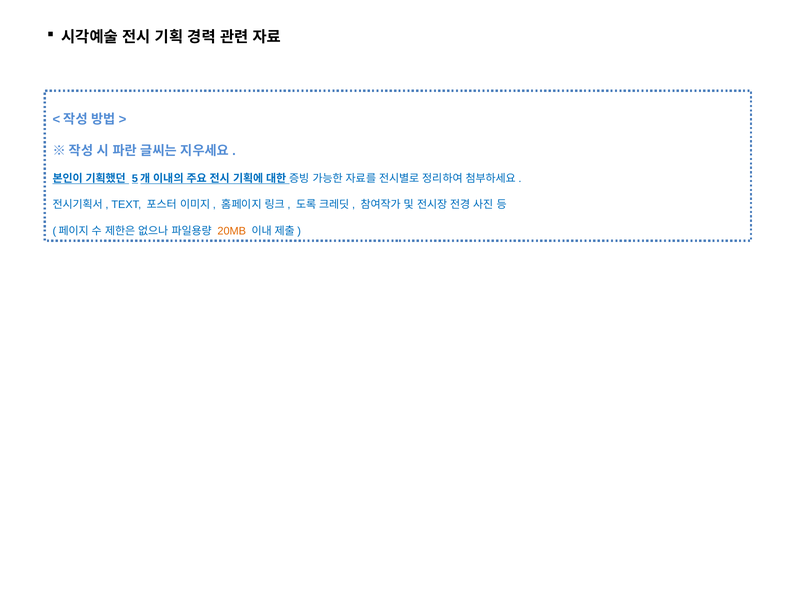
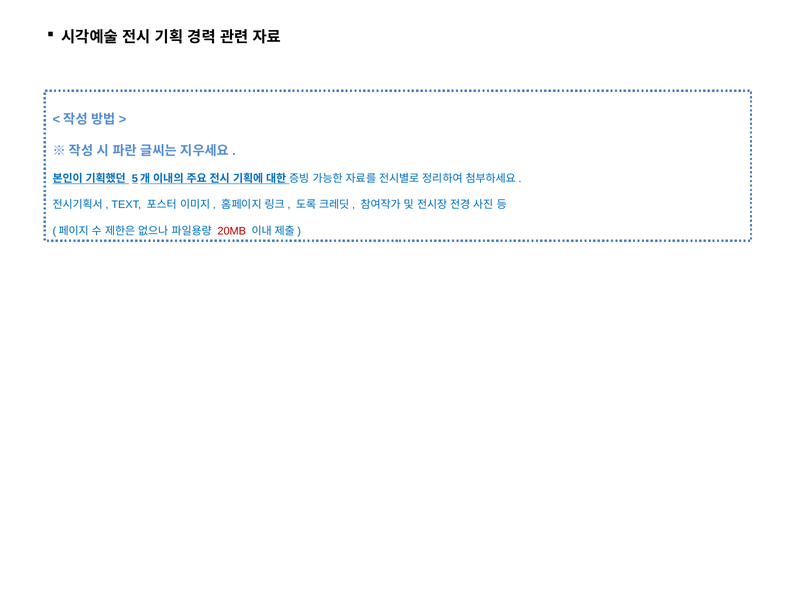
20MB colour: orange -> red (232, 231)
